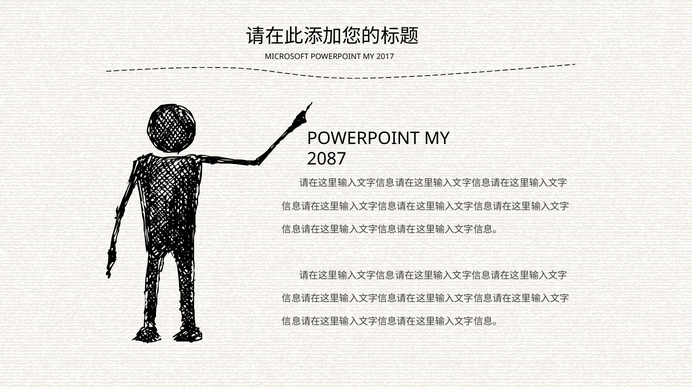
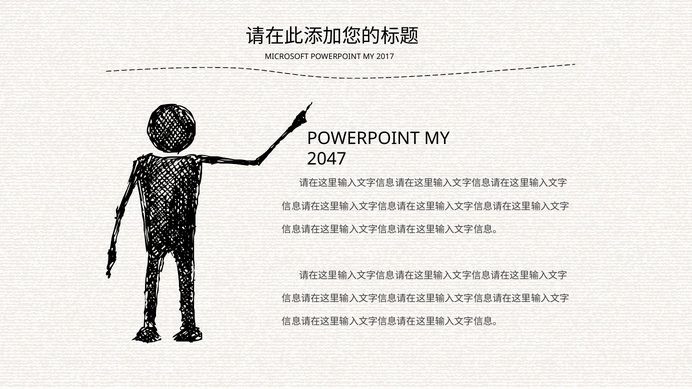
2087: 2087 -> 2047 (327, 159)
